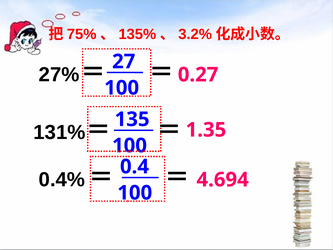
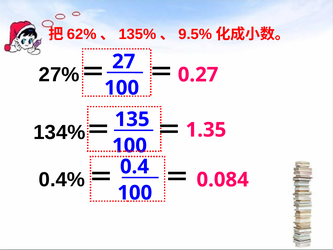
75%: 75% -> 62% (82, 34)
3.2%: 3.2% -> 9.5% (195, 34)
131%: 131% -> 134% (59, 132)
4.694: 4.694 -> 0.084 (223, 180)
